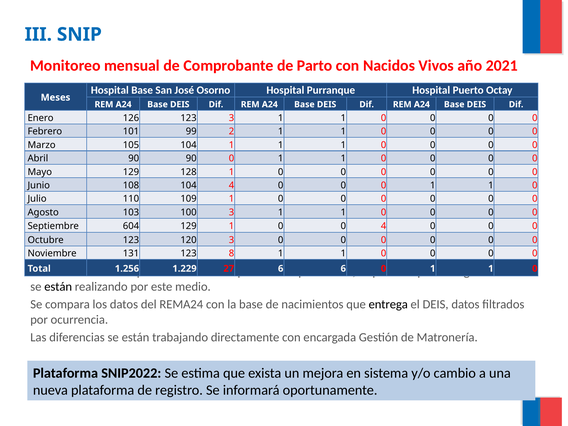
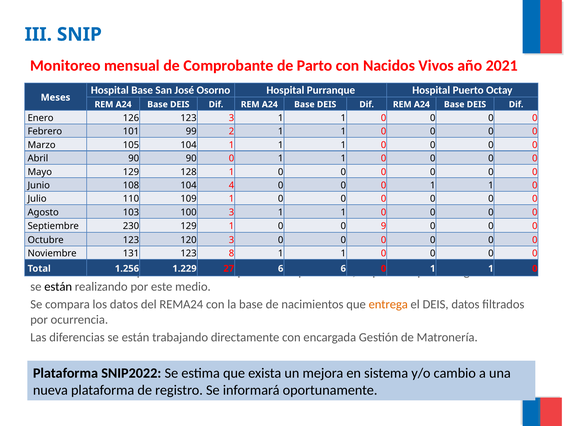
604: 604 -> 230 (131, 226)
0 4: 4 -> 9 (384, 226)
entrega colour: black -> orange (388, 304)
